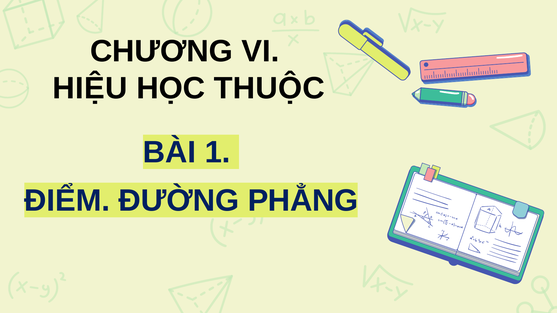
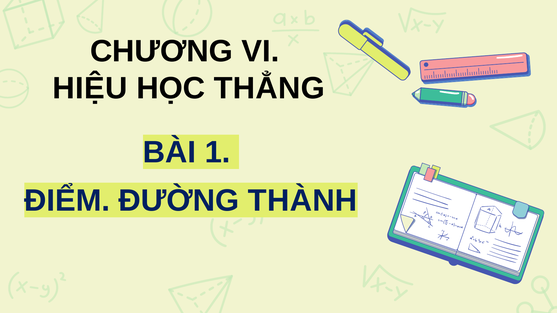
THUỘC: THUỘC -> THẲNG (269, 88)
PHẲNG: PHẲNG -> THÀNH (303, 201)
